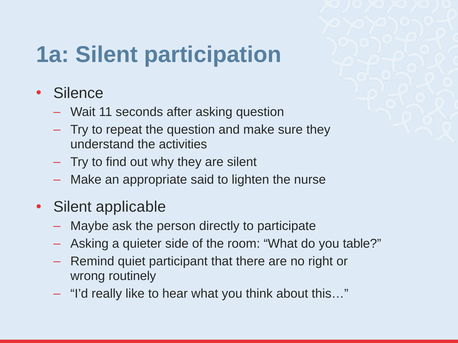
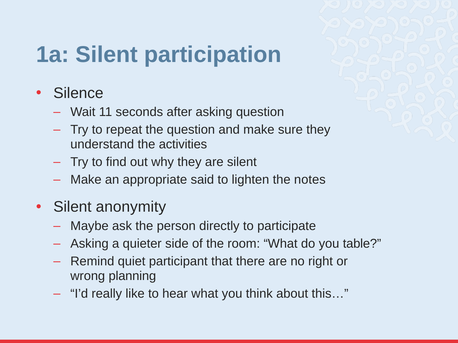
nurse: nurse -> notes (310, 180)
applicable: applicable -> anonymity (131, 207)
routinely: routinely -> planning (132, 276)
